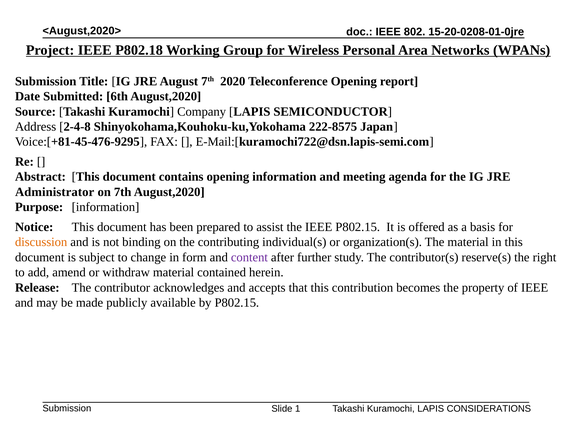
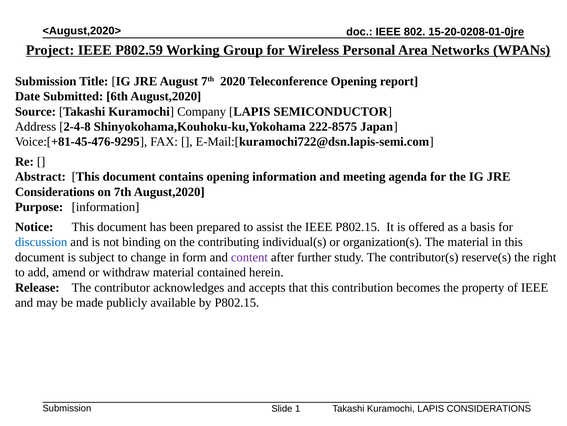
P802.18: P802.18 -> P802.59 (139, 50)
Administrator: Administrator -> Considerations (55, 192)
discussion colour: orange -> blue (41, 242)
